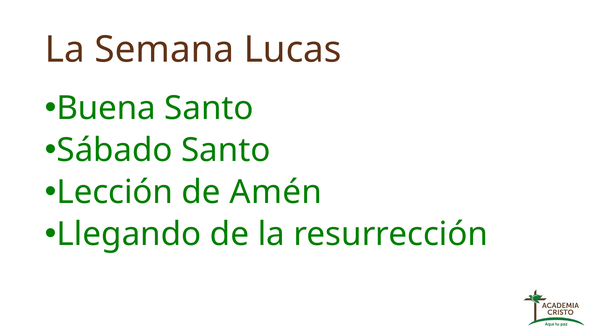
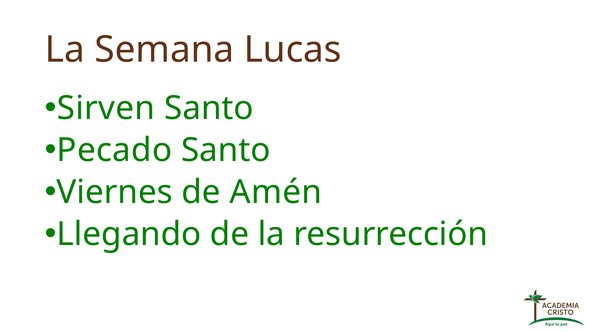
Buena: Buena -> Sirven (106, 108)
Sábado: Sábado -> Pecado (114, 150)
Lección: Lección -> Viernes (115, 192)
